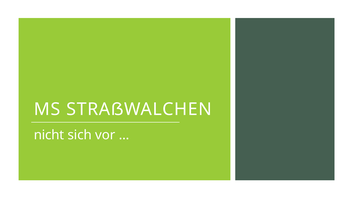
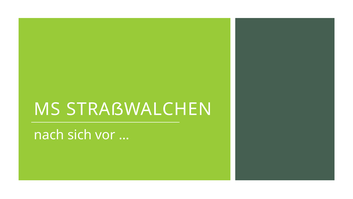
nicht: nicht -> nach (49, 135)
